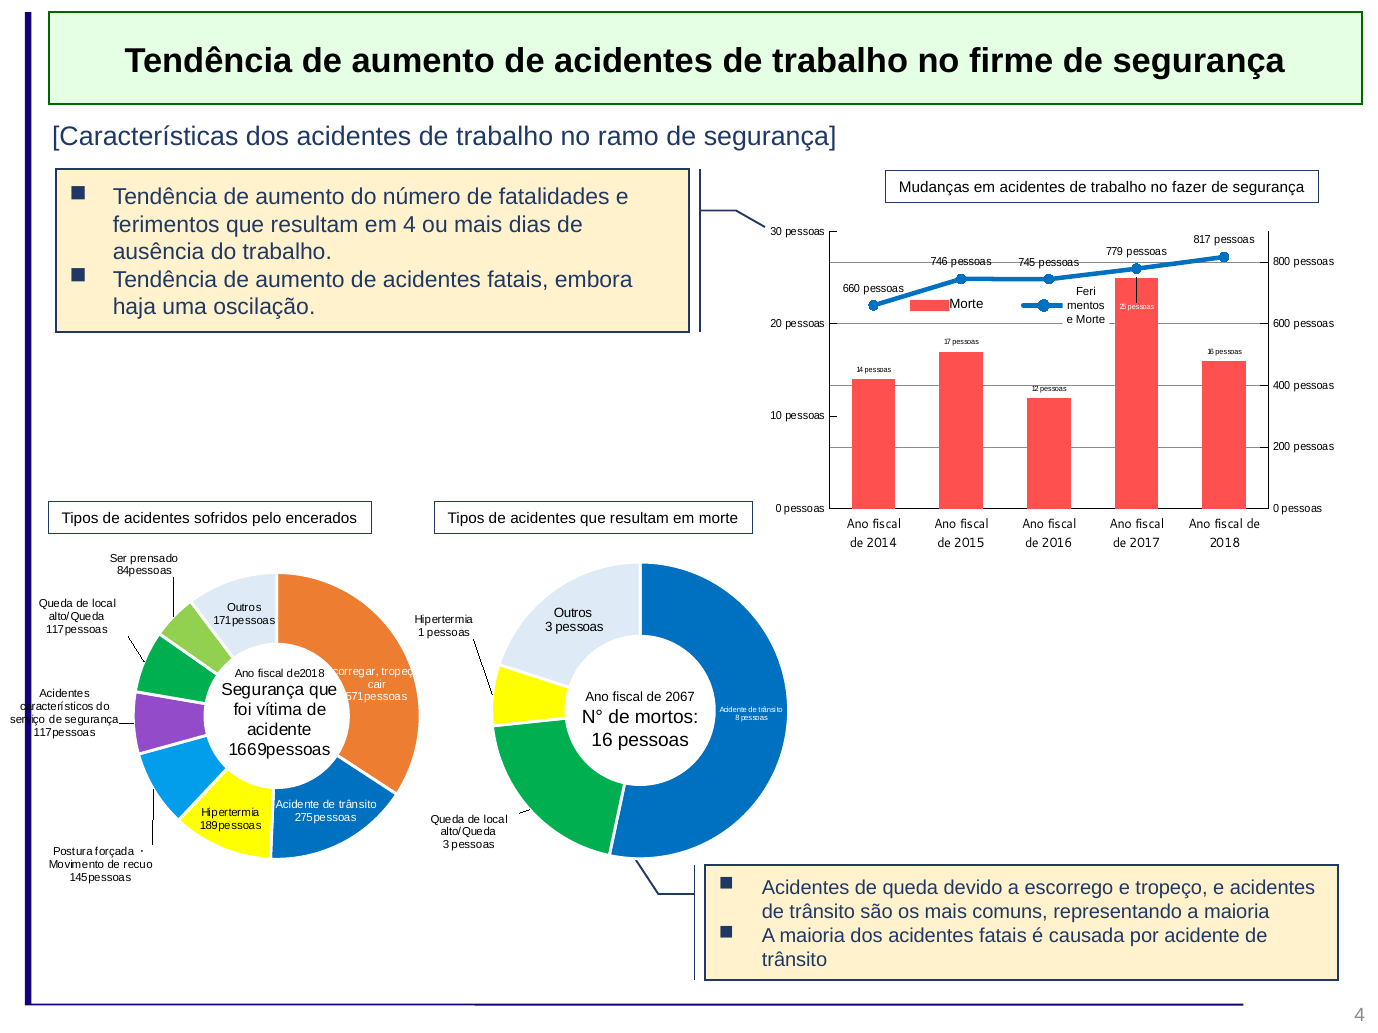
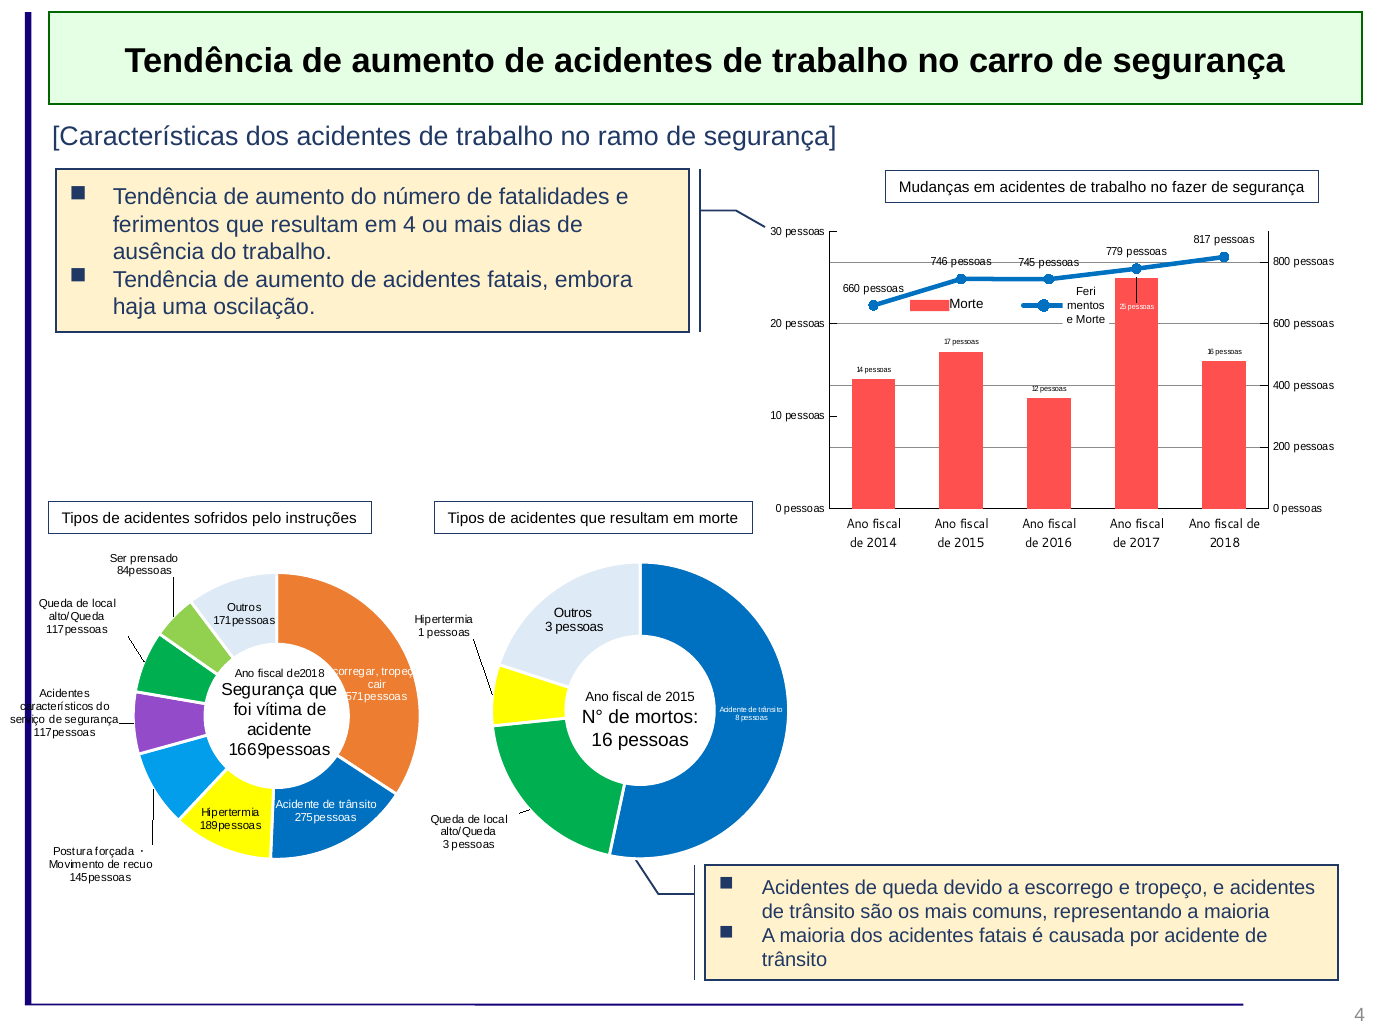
firme: firme -> carro (1011, 61)
encerados: encerados -> instruções (321, 519)
2067: 2067 -> 2015 (680, 698)
